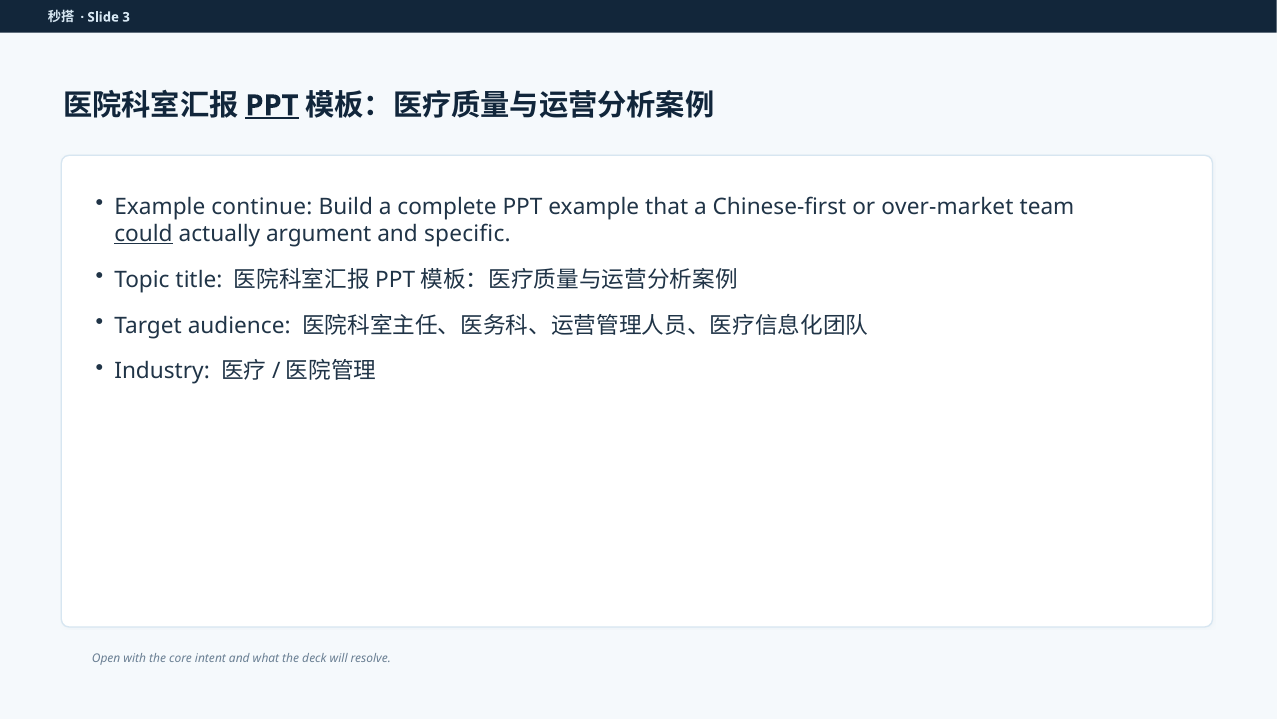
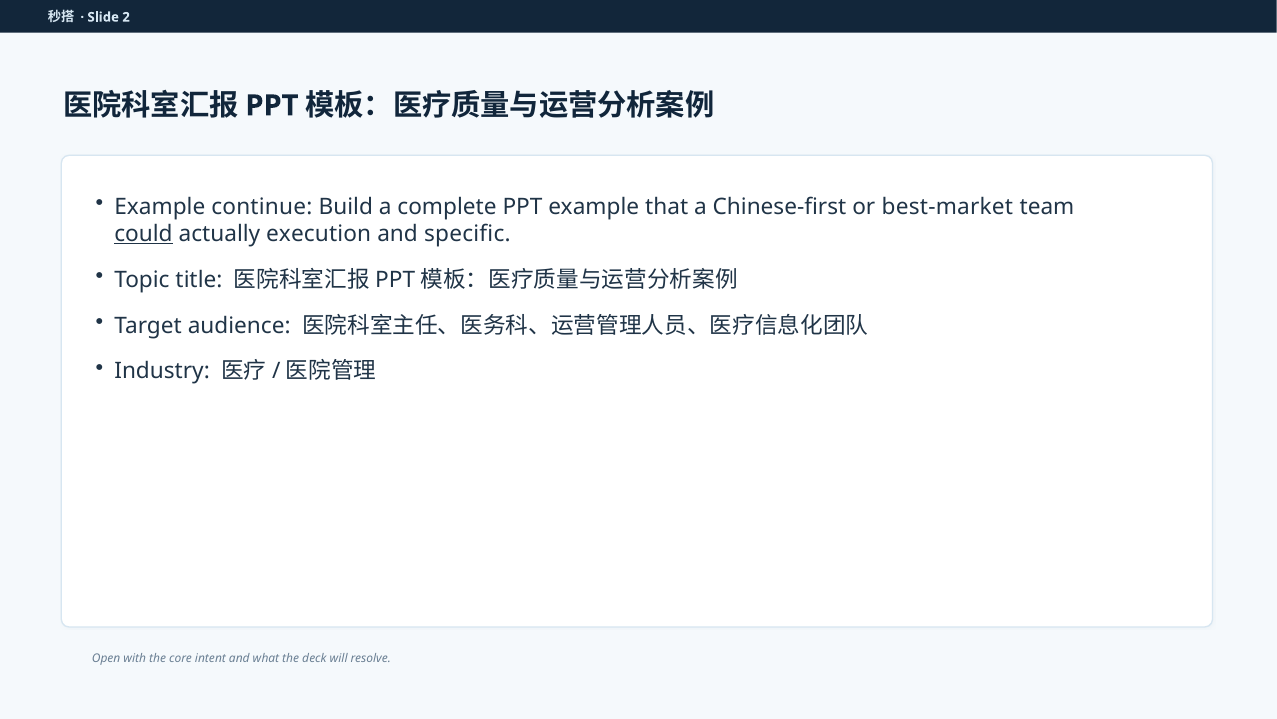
3: 3 -> 2 (126, 17)
PPT underline: present -> none (272, 105)
over-market: over-market -> best-market (947, 207)
argument: argument -> execution (319, 234)
